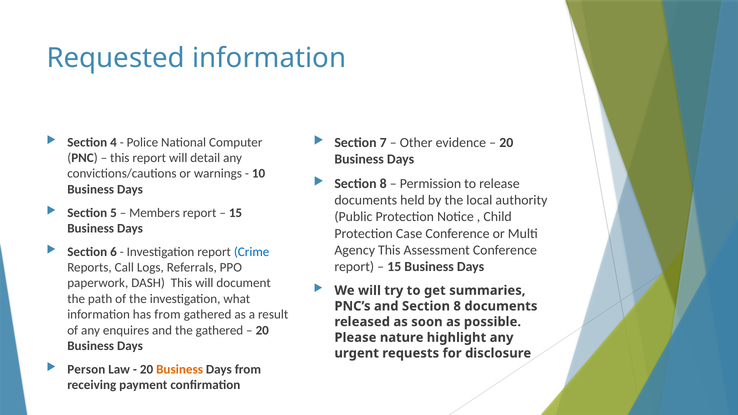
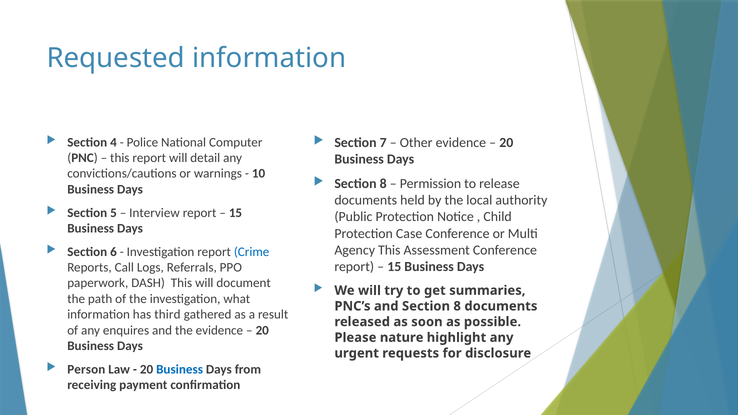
Members: Members -> Interview (154, 213)
has from: from -> third (167, 315)
the gathered: gathered -> evidence (219, 330)
Business colour: orange -> blue (180, 369)
